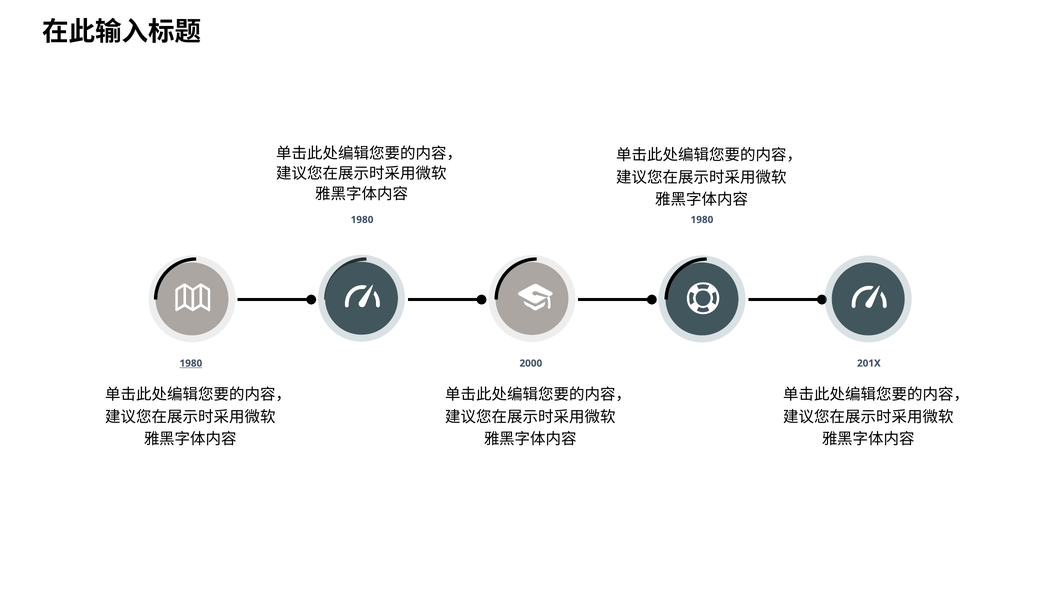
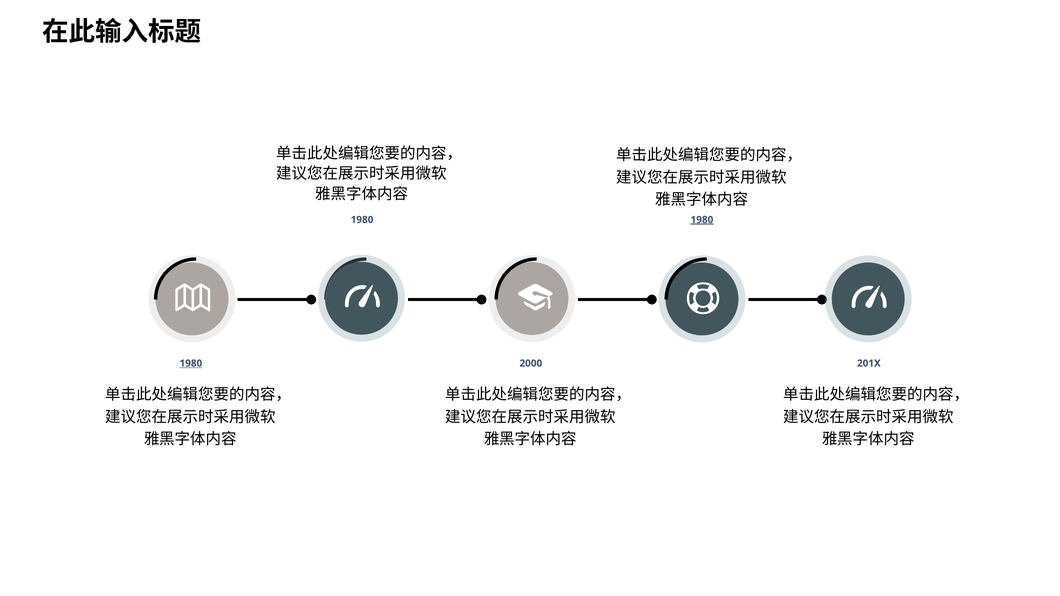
1980 underline: none -> present (702, 220)
